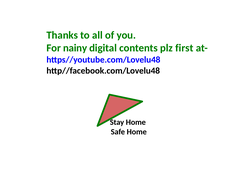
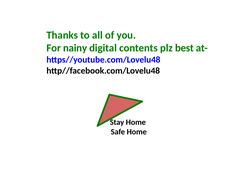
first: first -> best (184, 48)
